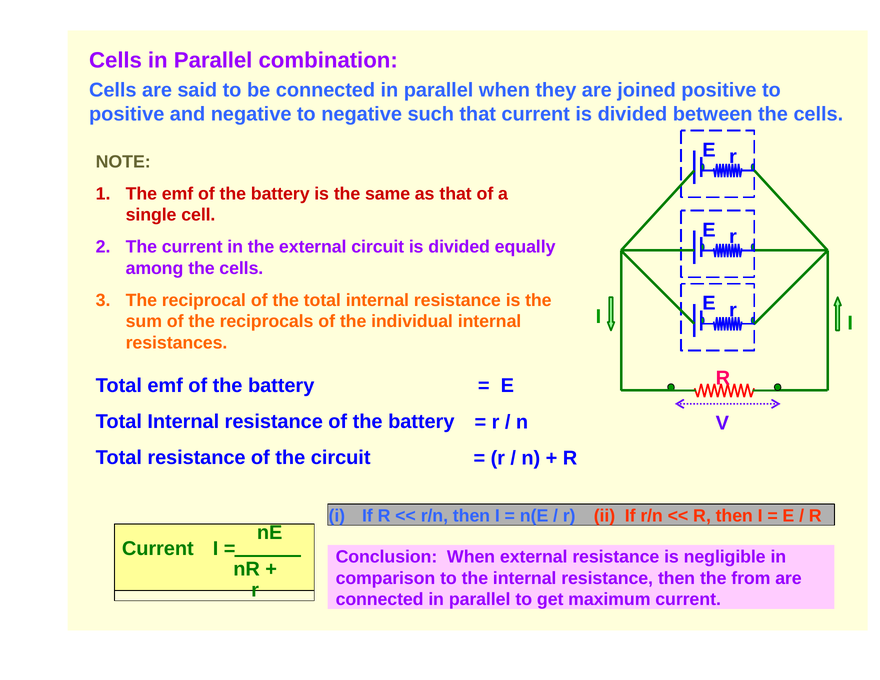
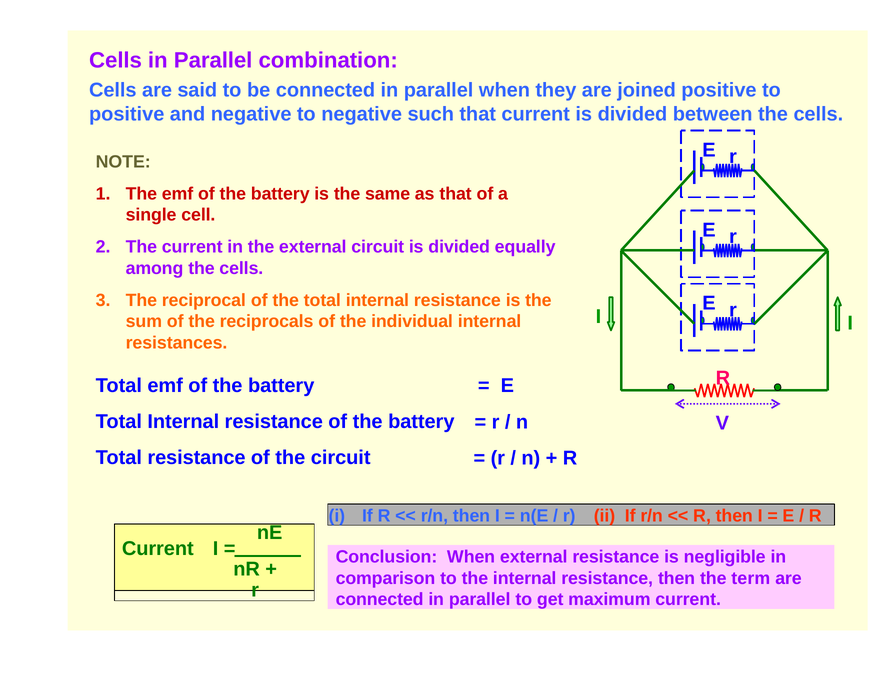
from: from -> term (751, 578)
